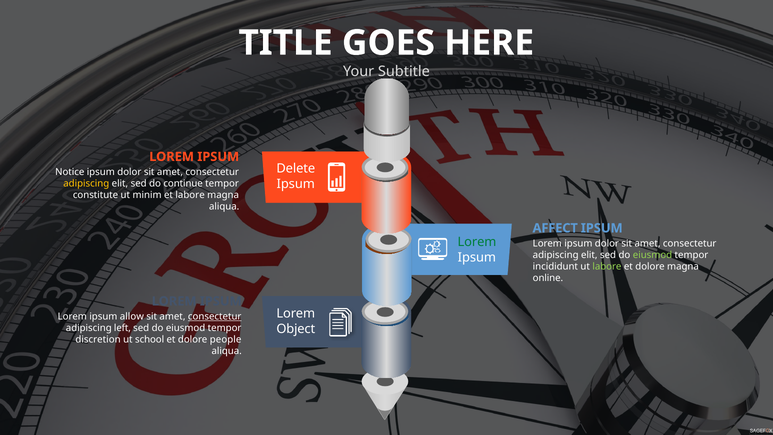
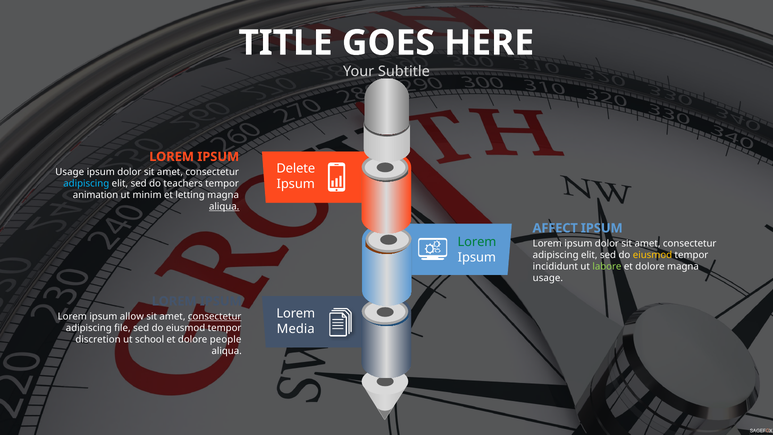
Notice: Notice -> Usage (70, 172)
adipiscing colour: yellow -> light blue (86, 183)
continue: continue -> teachers (183, 183)
constitute: constitute -> animation (96, 195)
et labore: labore -> letting (190, 195)
aliqua underline: none -> present (224, 207)
eiusmod colour: light green -> yellow (653, 255)
online: online -> usage (548, 278)
left: left -> file (122, 328)
Object: Object -> Media (296, 329)
